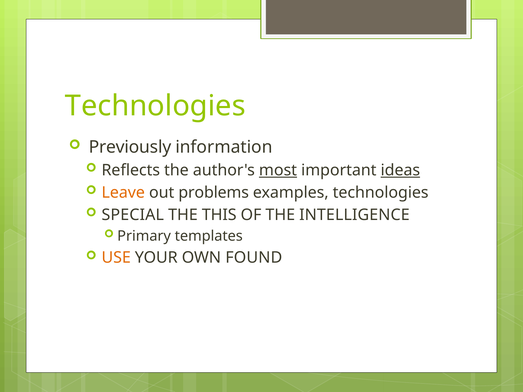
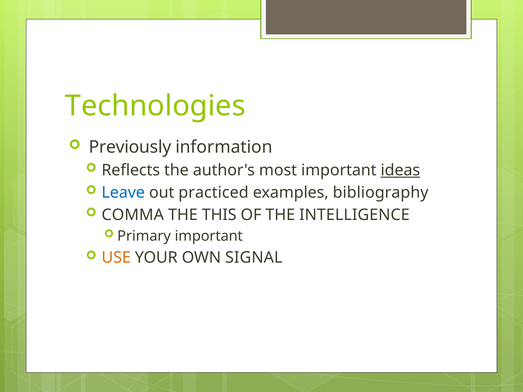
most underline: present -> none (278, 170)
Leave colour: orange -> blue (123, 193)
problems: problems -> practiced (214, 193)
examples technologies: technologies -> bibliography (381, 193)
SPECIAL: SPECIAL -> COMMA (133, 215)
Primary templates: templates -> important (209, 236)
FOUND: FOUND -> SIGNAL (254, 258)
